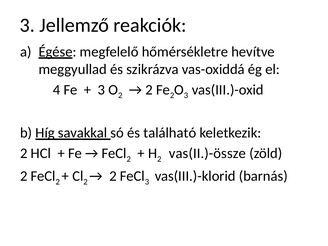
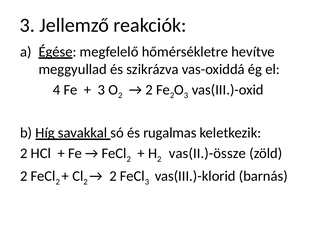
található: található -> rugalmas (170, 133)
